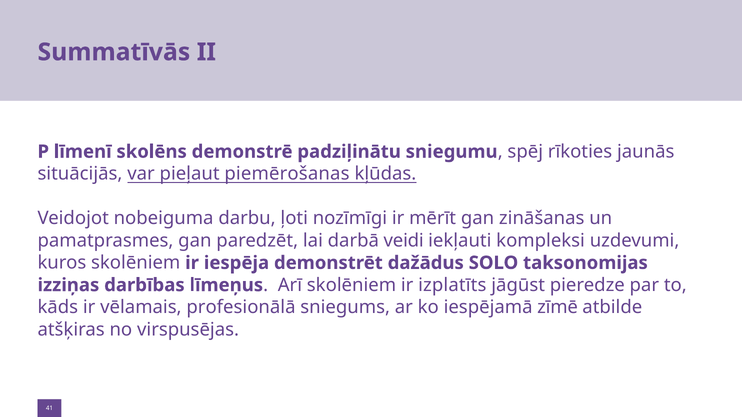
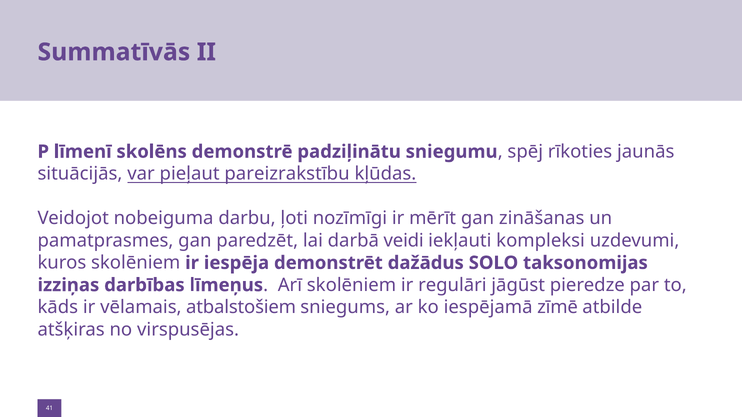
piemērošanas: piemērošanas -> pareizrakstību (287, 174)
izplatīts: izplatīts -> regulāri (452, 285)
profesionālā: profesionālā -> atbalstošiem (241, 308)
